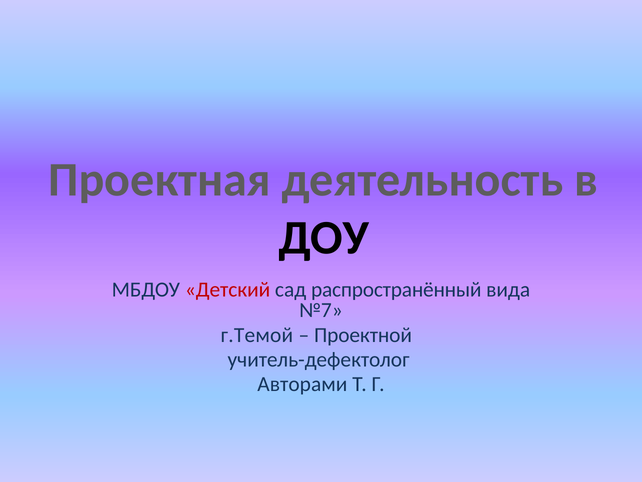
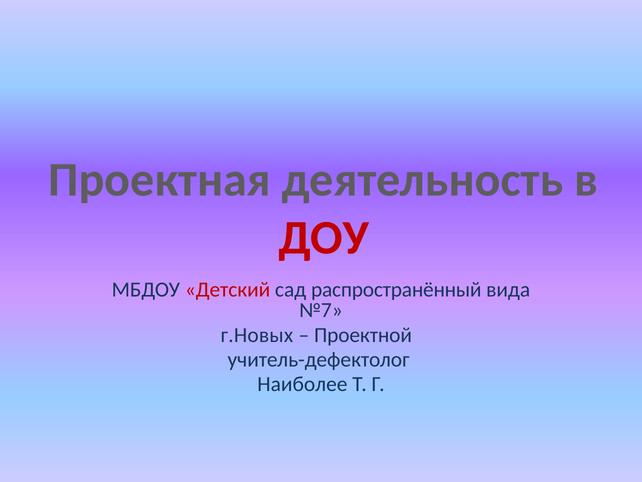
ДОУ colour: black -> red (324, 237)
г.Темой: г.Темой -> г.Новых (257, 335)
Авторами: Авторами -> Наиболее (302, 384)
